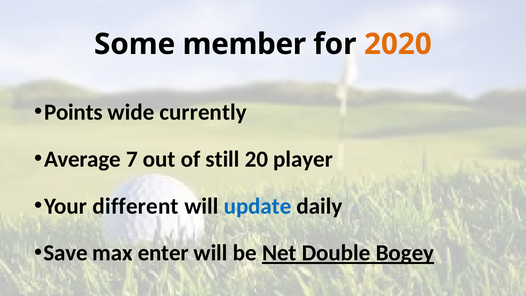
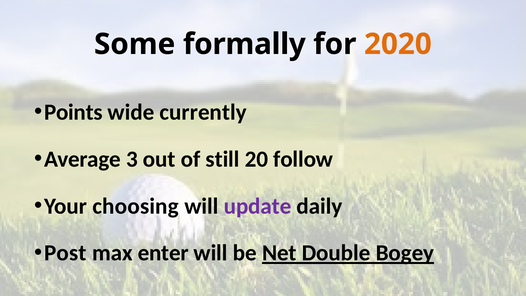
member: member -> formally (244, 44)
7: 7 -> 3 (132, 159)
player: player -> follow (303, 159)
different: different -> choosing (136, 206)
update colour: blue -> purple (258, 206)
Save: Save -> Post (65, 253)
